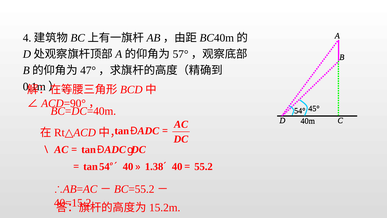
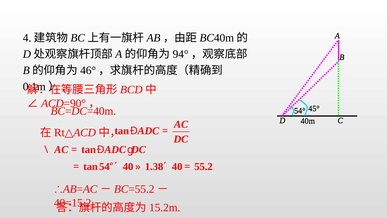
57°: 57° -> 94° (181, 54)
47°: 47° -> 46° (88, 70)
